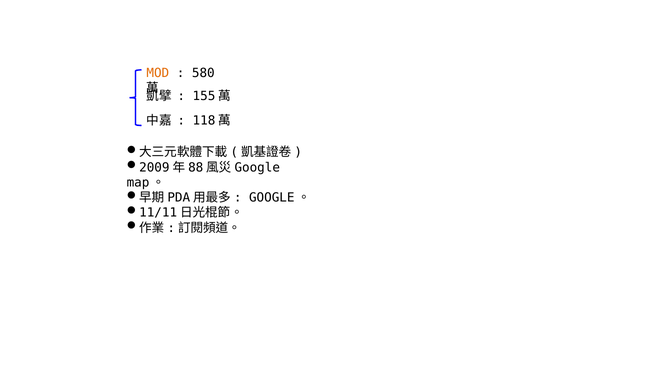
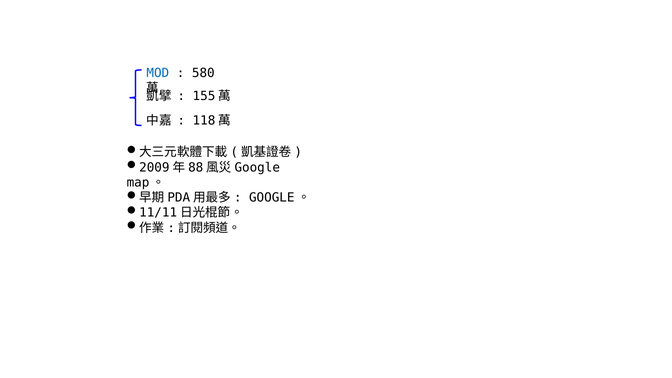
MOD colour: orange -> blue (158, 73)
